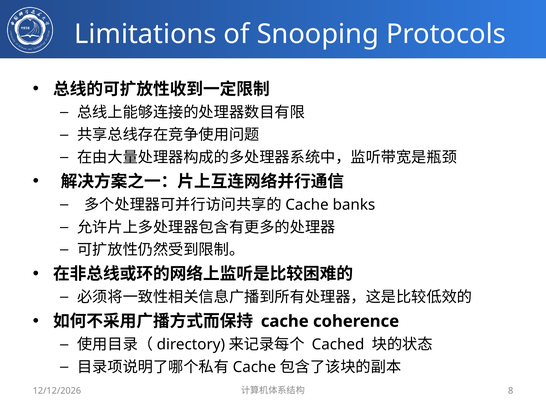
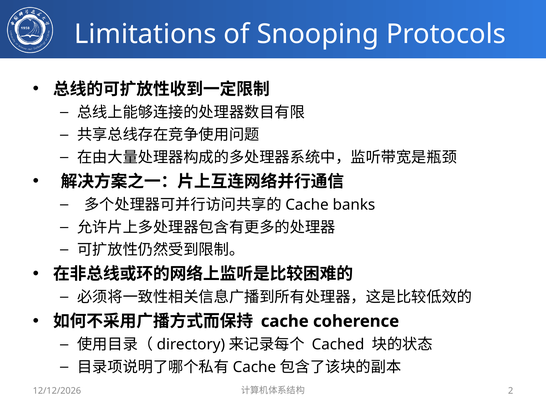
8: 8 -> 2 (511, 390)
